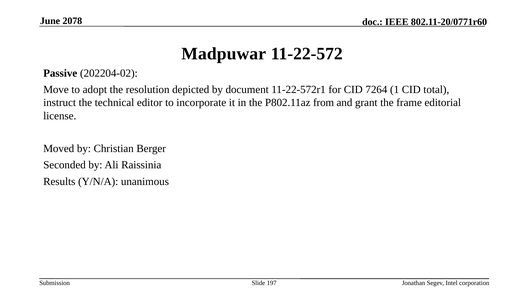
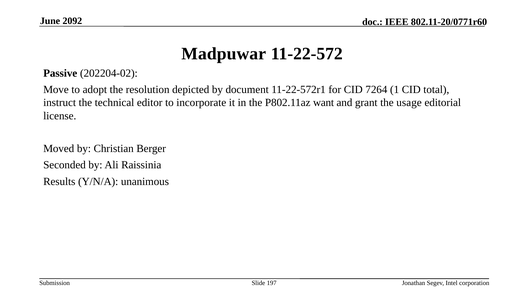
2078: 2078 -> 2092 (72, 21)
from: from -> want (324, 103)
frame: frame -> usage (409, 103)
